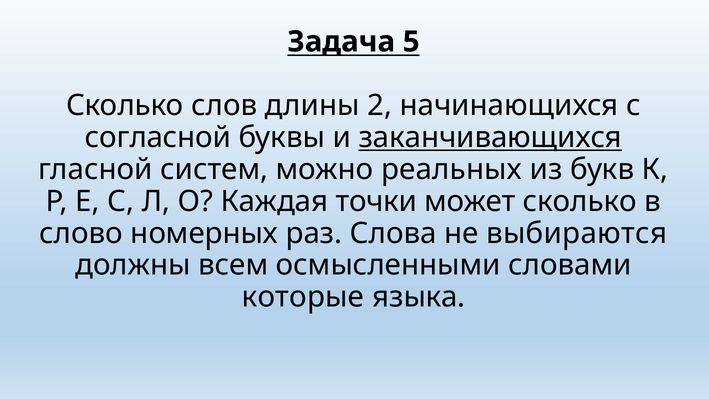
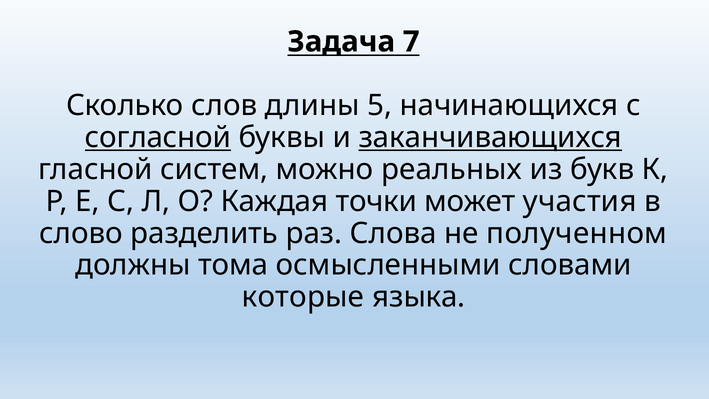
5: 5 -> 7 (411, 42)
2: 2 -> 5 (380, 106)
согласной underline: none -> present (158, 137)
может сколько: сколько -> участия (580, 201)
номерных: номерных -> разделить (204, 233)
выбираются: выбираются -> полученном (577, 233)
всем: всем -> тома (233, 265)
